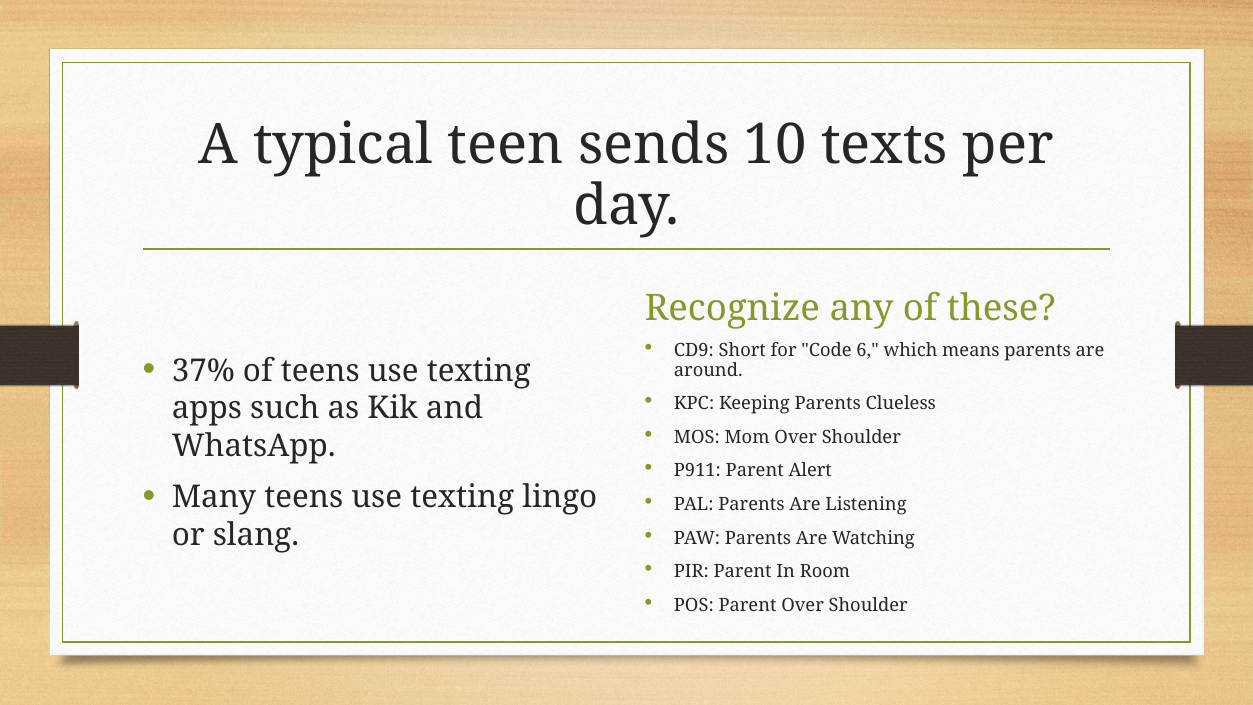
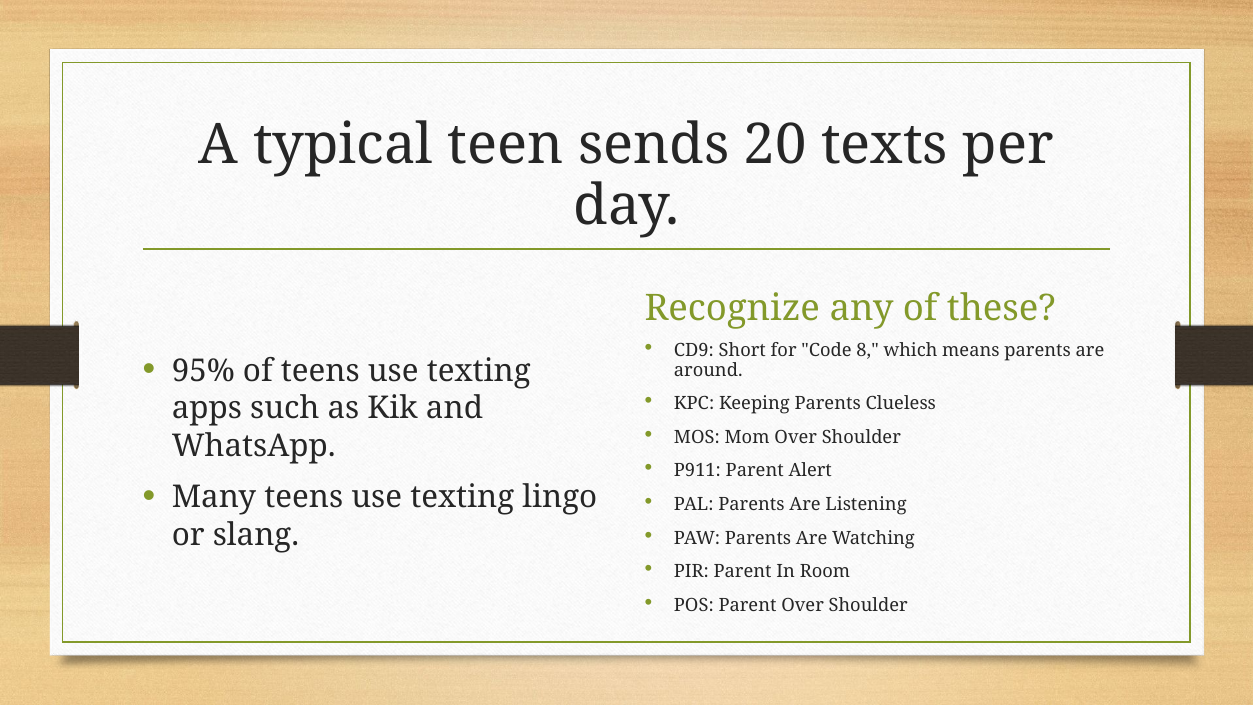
10: 10 -> 20 (775, 145)
6: 6 -> 8 (868, 350)
37%: 37% -> 95% (203, 371)
